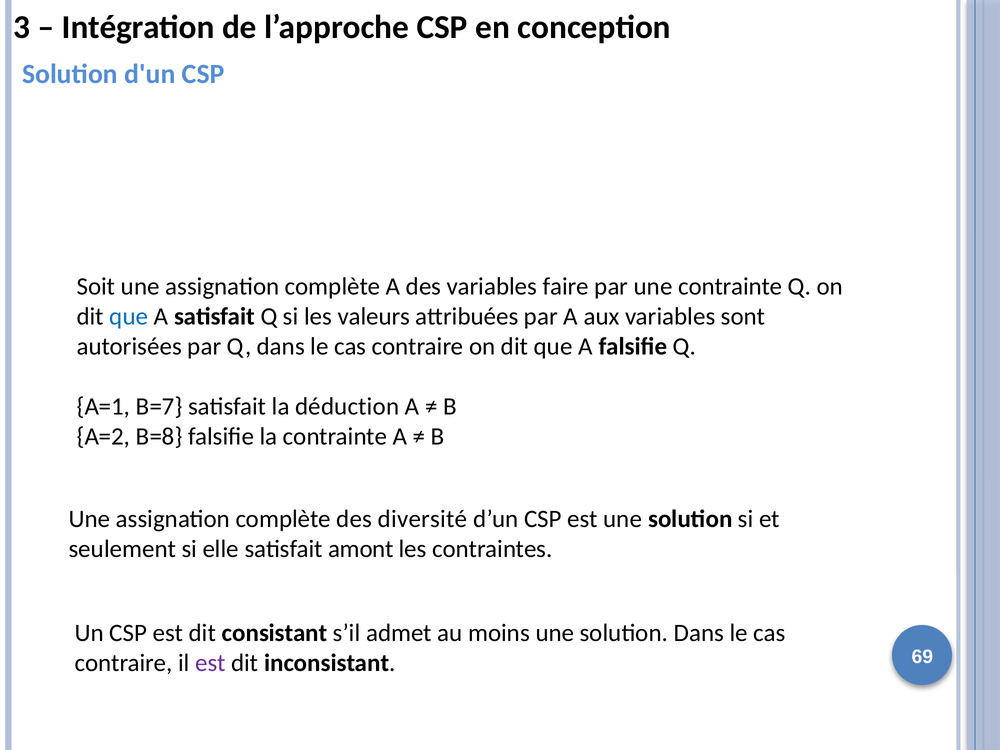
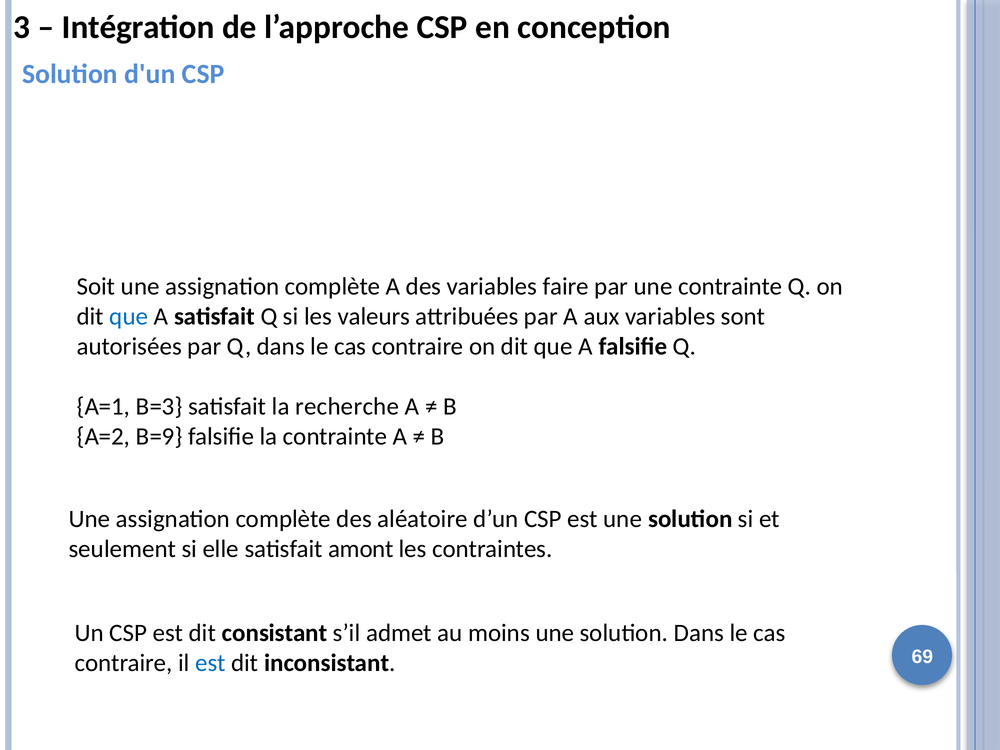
B=7: B=7 -> B=3 (159, 406)
déduction: déduction -> recherche (347, 406)
B=8: B=8 -> B=9 (159, 436)
diversité: diversité -> aléatoire (423, 519)
est colour: purple -> blue (210, 663)
